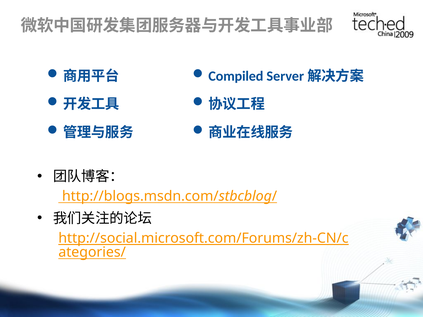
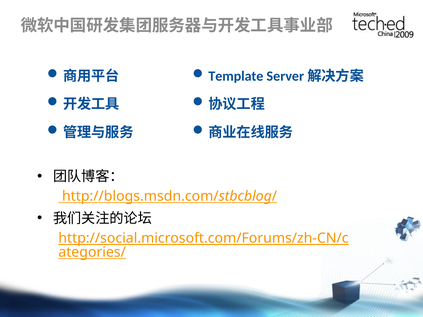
Compiled: Compiled -> Template (236, 76)
